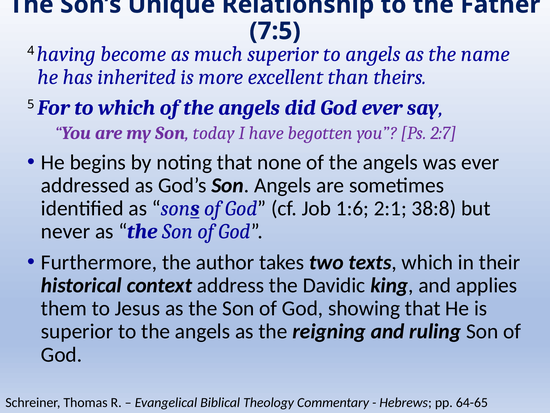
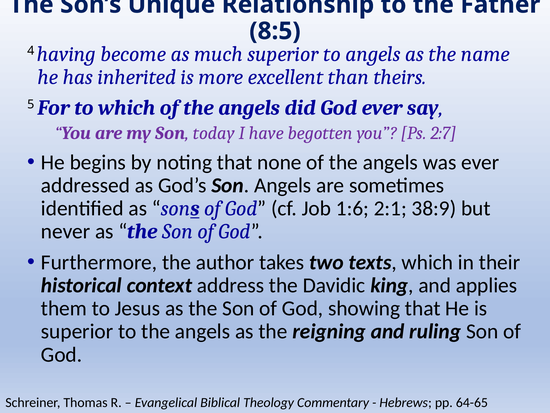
7:5: 7:5 -> 8:5 (275, 31)
38:8: 38:8 -> 38:9 (434, 208)
